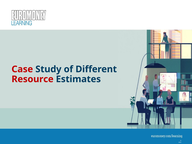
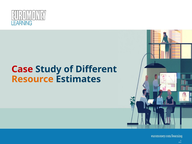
Resource colour: red -> orange (33, 79)
